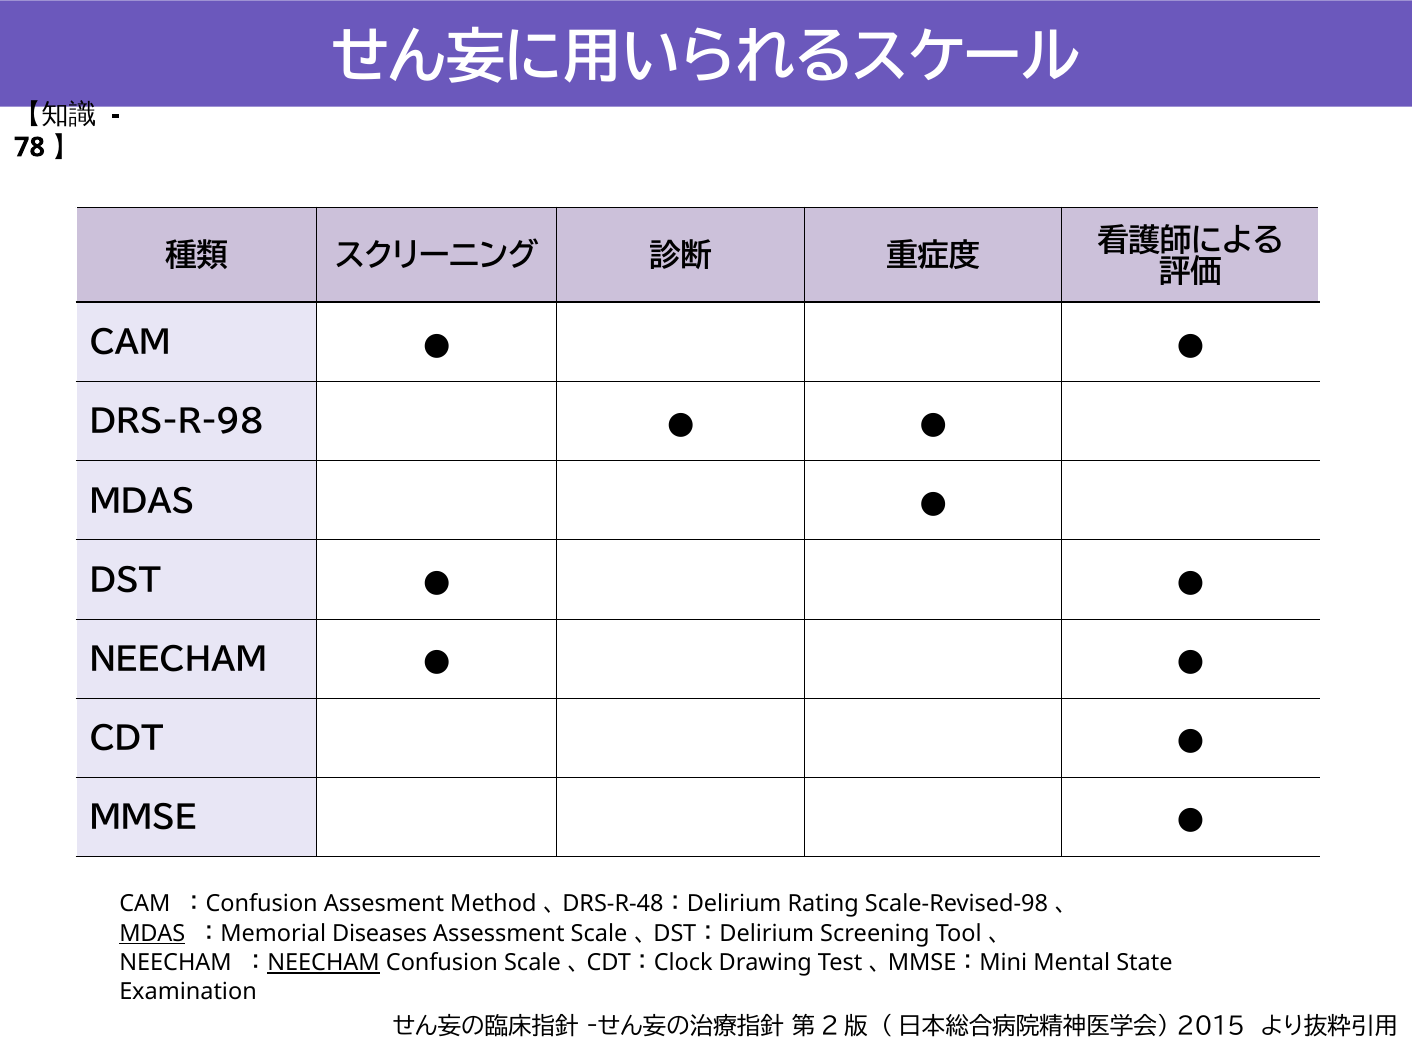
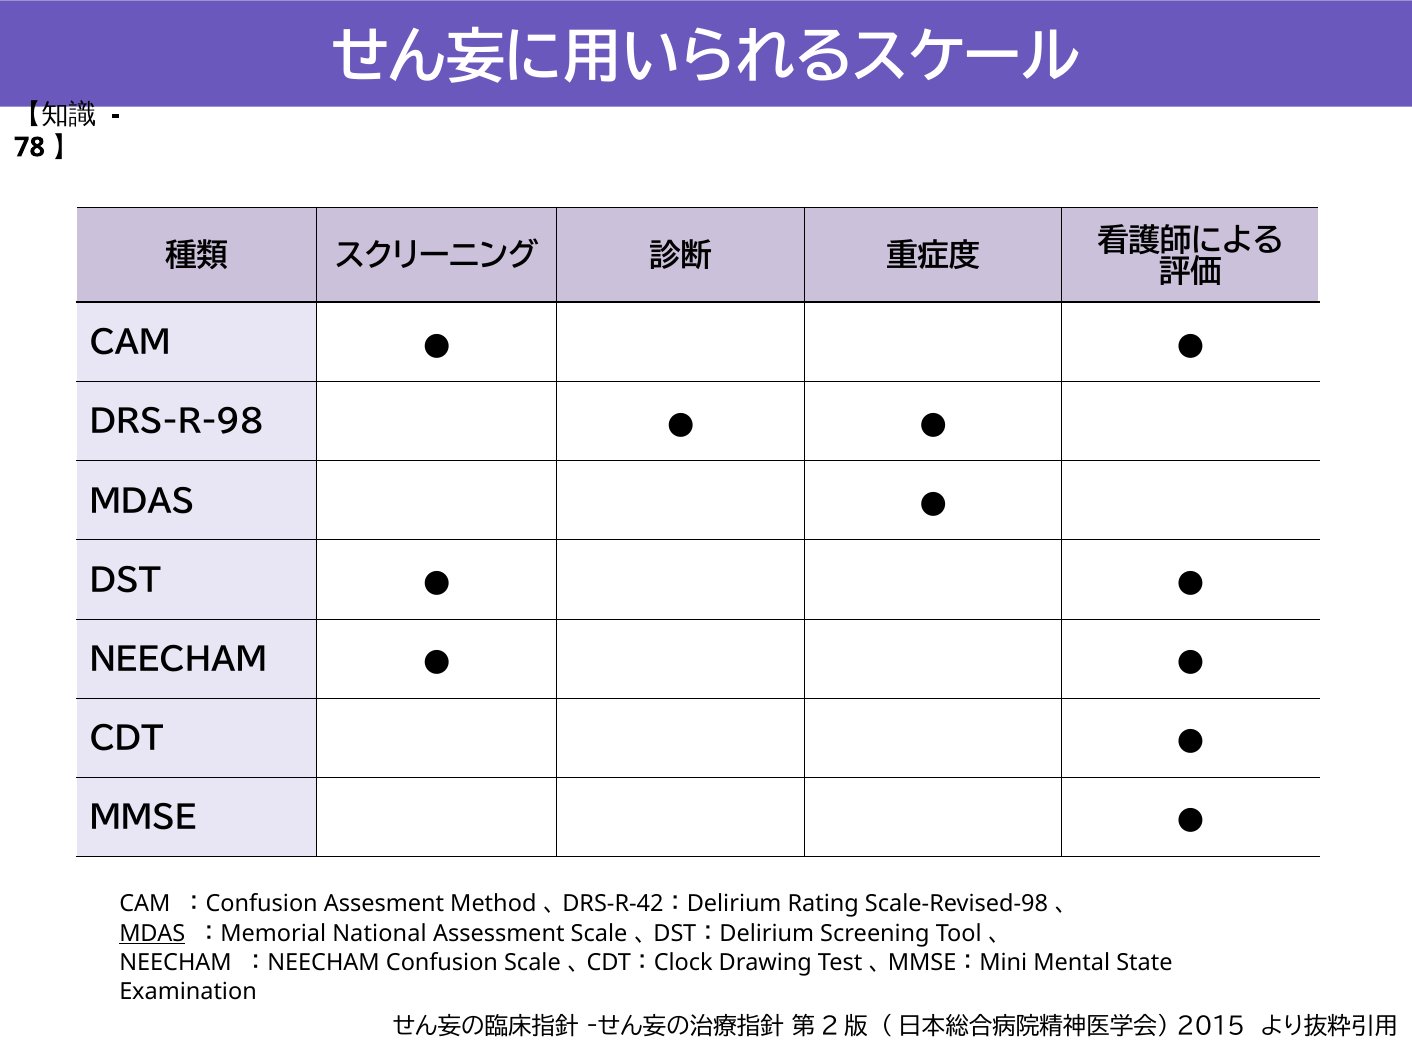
DRS-R-48: DRS-R-48 -> DRS-R-42 (613, 904)
Diseases: Diseases -> National (379, 933)
NEECHAM underline: present -> none (324, 963)
